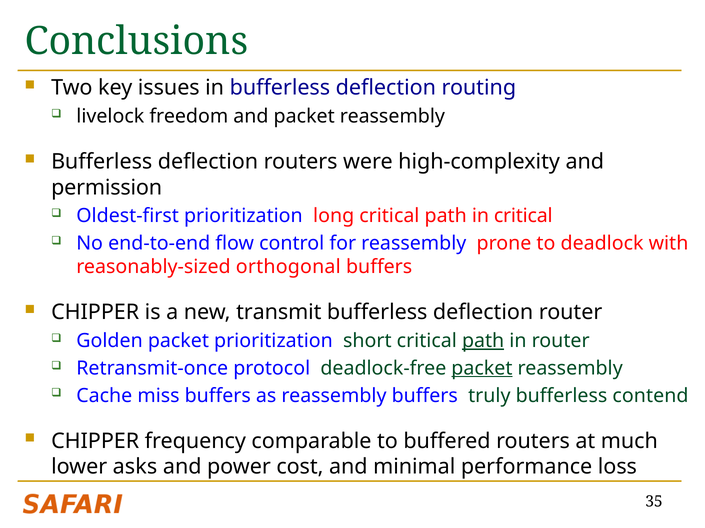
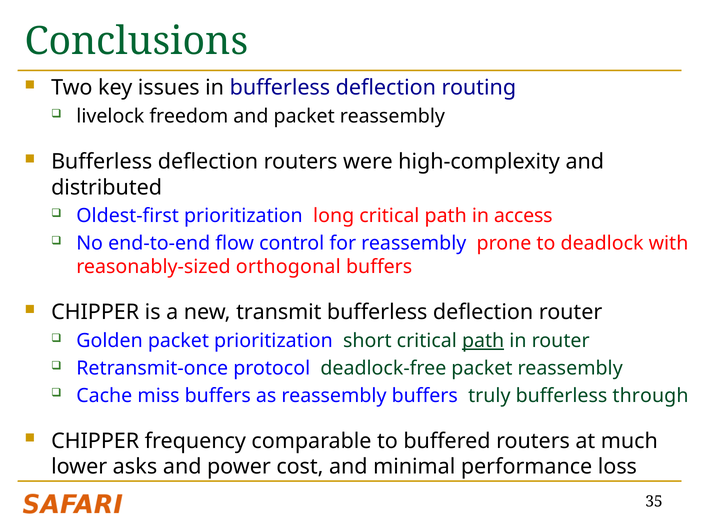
permission: permission -> distributed (107, 188)
in critical: critical -> access (523, 216)
packet underline: present -> none (482, 369)
contend: contend -> through (650, 396)
